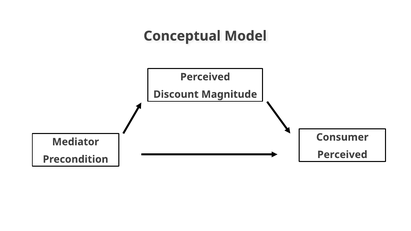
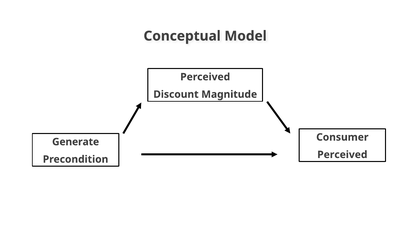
Mediator: Mediator -> Generate (76, 142)
